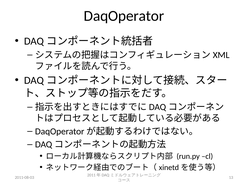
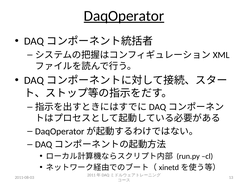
DaqOperator underline: none -> present (124, 16)
